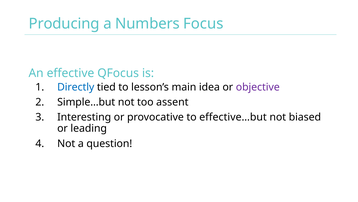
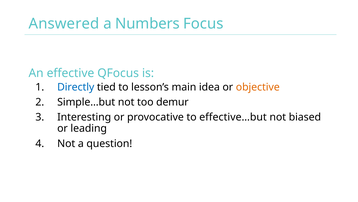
Producing: Producing -> Answered (64, 24)
objective colour: purple -> orange (258, 87)
assent: assent -> demur (172, 102)
